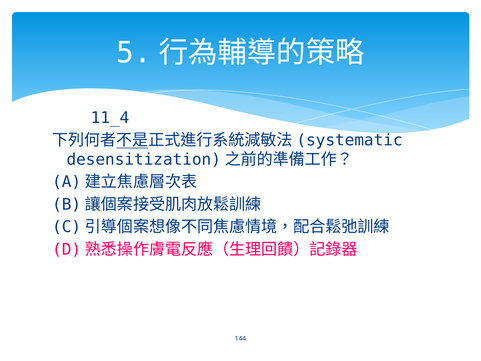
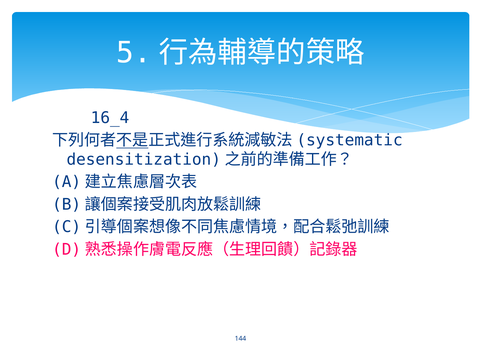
11_4: 11_4 -> 16_4 (110, 118)
